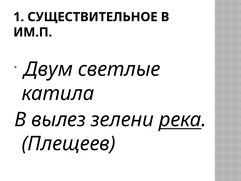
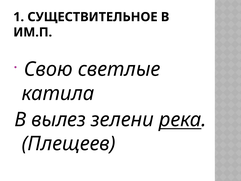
Двум: Двум -> Свою (48, 69)
